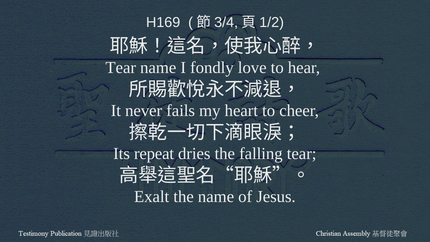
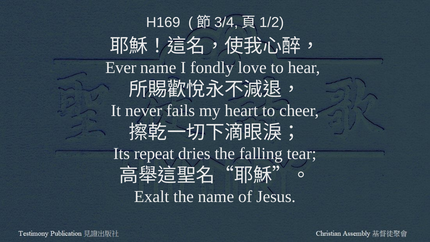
Tear: Tear -> Ever (121, 68)
